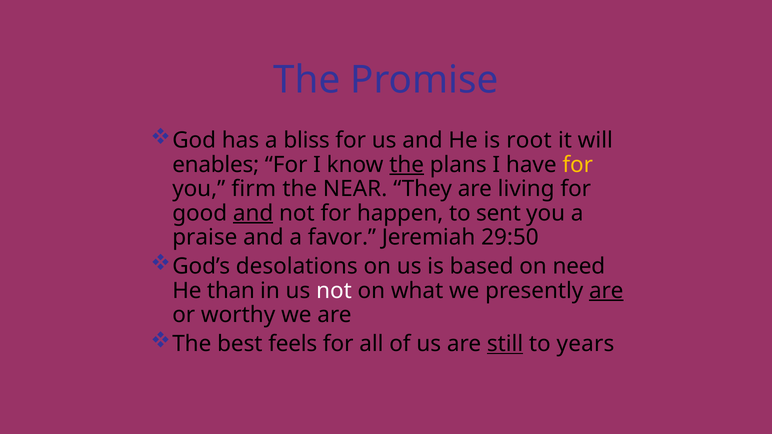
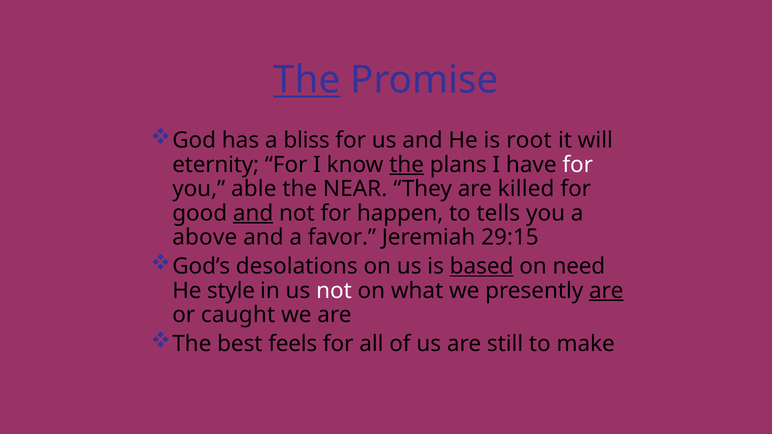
The underline: none -> present (307, 80)
enables: enables -> eternity (216, 165)
for colour: yellow -> white (578, 165)
firm: firm -> able (254, 189)
living: living -> killed (526, 189)
sent: sent -> tells (498, 213)
praise: praise -> above (205, 238)
29:50: 29:50 -> 29:15 (510, 238)
based underline: none -> present (482, 266)
than: than -> style (231, 291)
worthy: worthy -> caught (238, 315)
still underline: present -> none (505, 344)
years: years -> make (586, 344)
